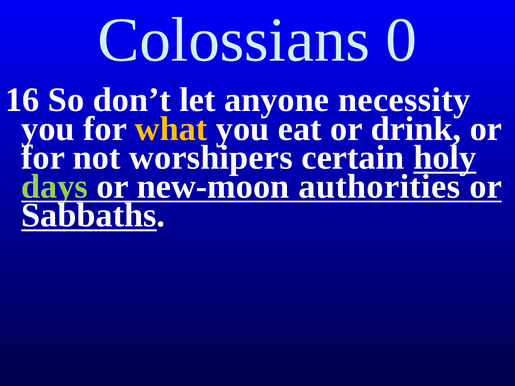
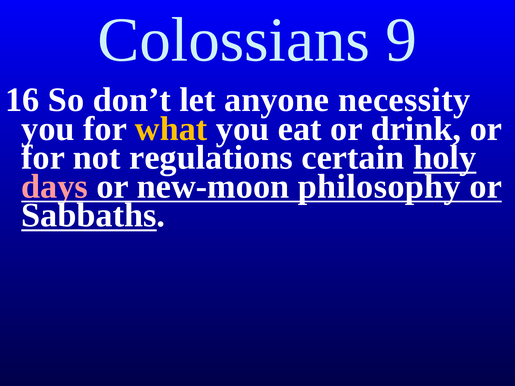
0: 0 -> 9 (401, 40)
worshipers: worshipers -> regulations (211, 158)
days colour: light green -> pink (55, 187)
authorities: authorities -> philosophy (379, 187)
